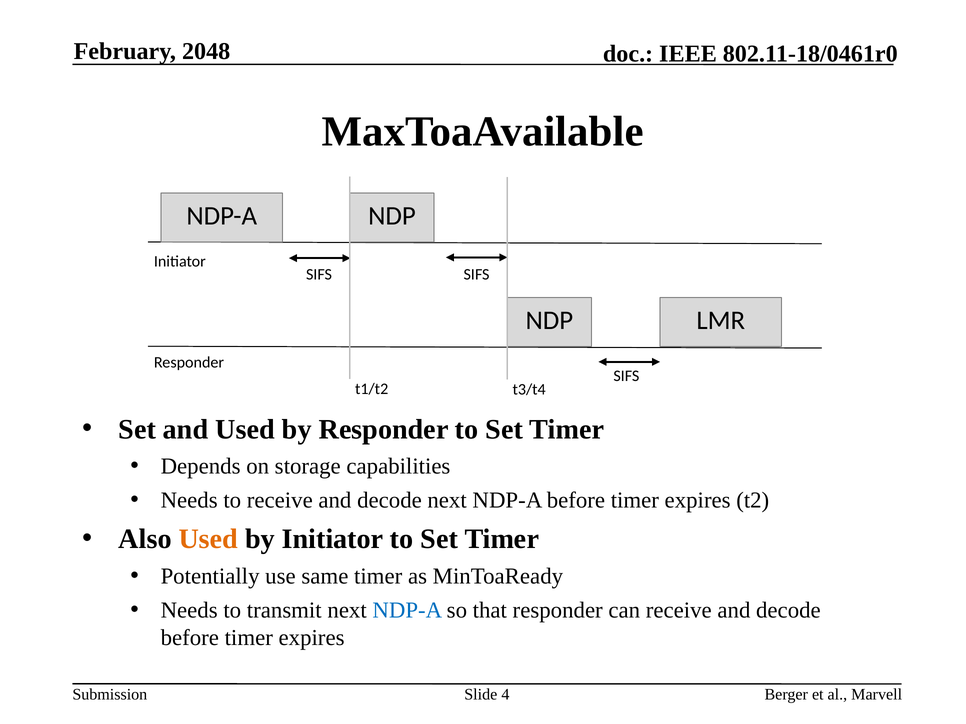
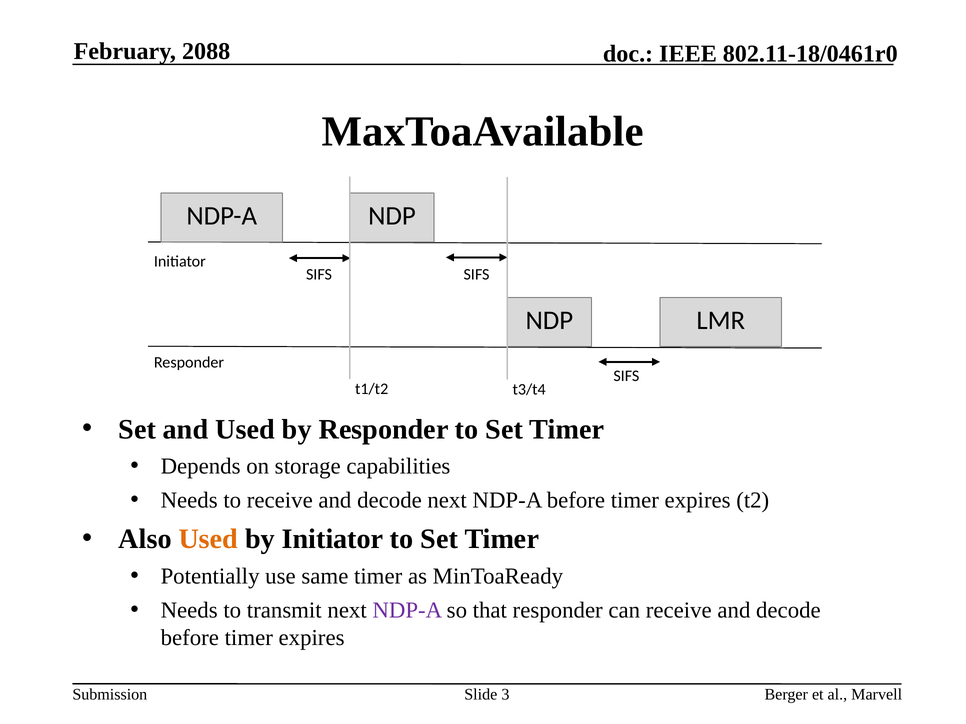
2048: 2048 -> 2088 (206, 51)
NDP-A colour: blue -> purple (407, 611)
4: 4 -> 3 (505, 695)
